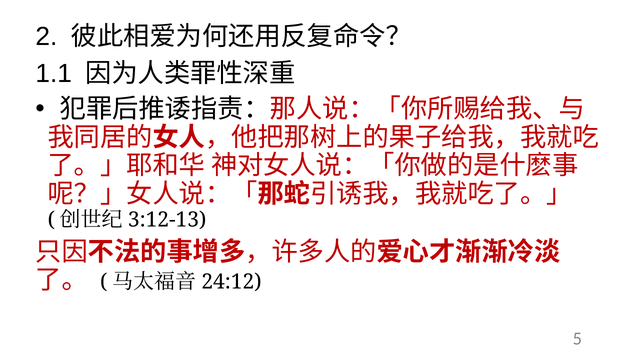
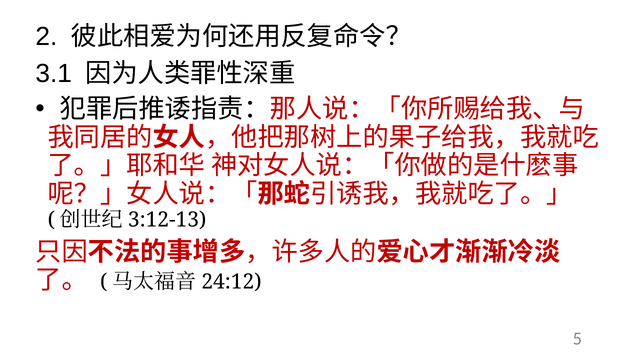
1.1: 1.1 -> 3.1 (54, 74)
